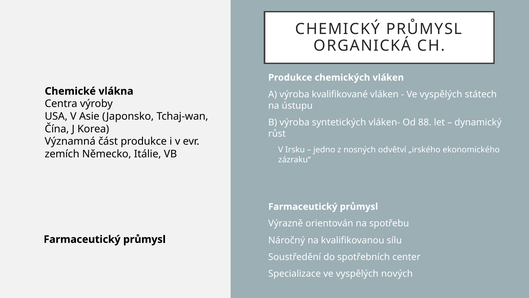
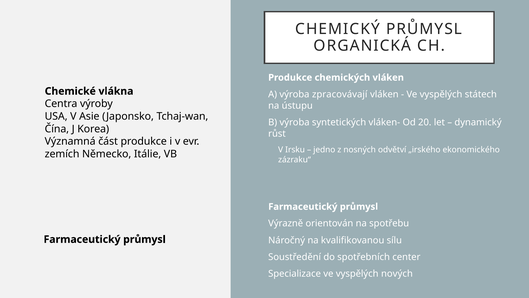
kvalifikované: kvalifikované -> zpracovávají (340, 94)
88: 88 -> 20 (425, 122)
